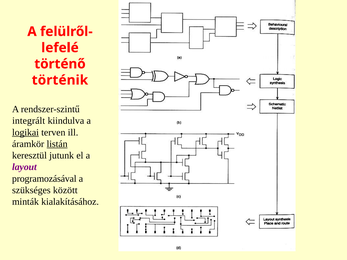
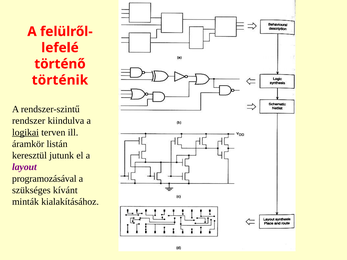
integrált: integrált -> rendszer (29, 121)
listán underline: present -> none (57, 144)
között: között -> kívánt (65, 190)
